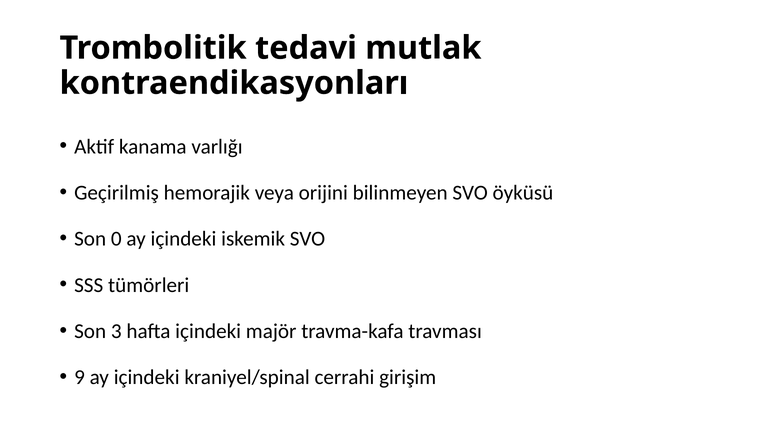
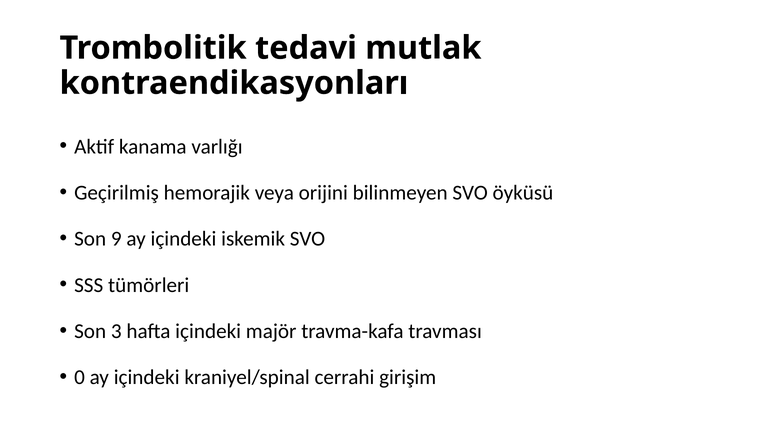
0: 0 -> 9 (116, 239)
9: 9 -> 0 (80, 378)
